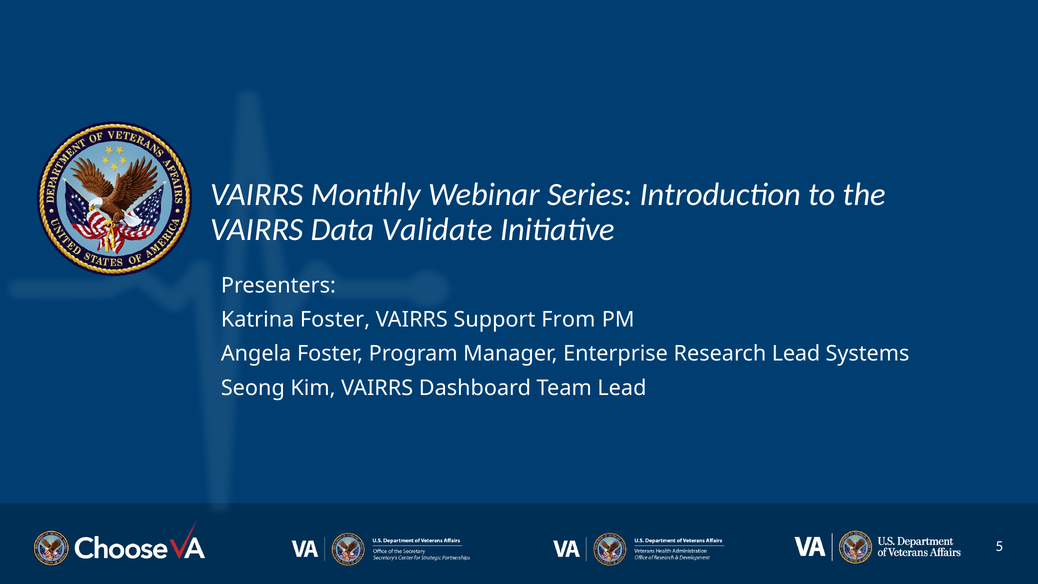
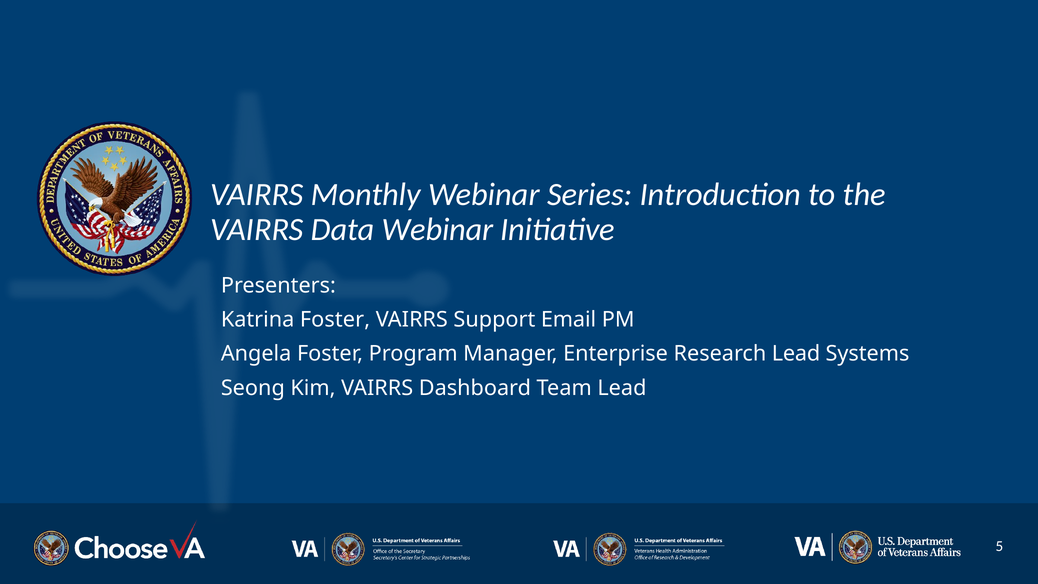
Data Validate: Validate -> Webinar (437, 230)
From: From -> Email (569, 320)
